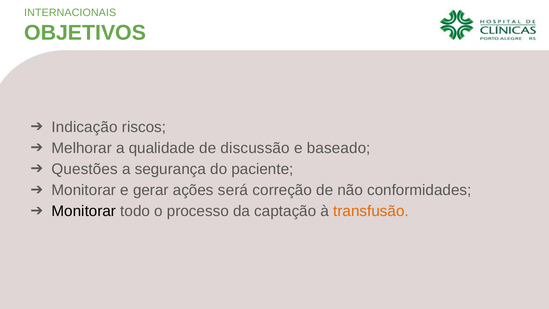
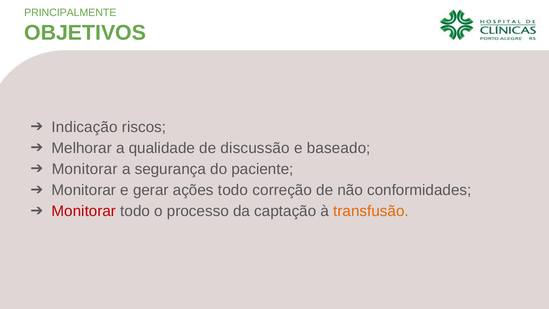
INTERNACIONAIS: INTERNACIONAIS -> PRINCIPALMENTE (70, 13)
Questões: Questões -> Monitorar (85, 169)
ações será: será -> todo (233, 190)
Monitorar colour: black -> red (84, 211)
